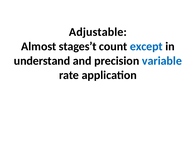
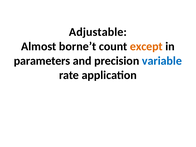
stages’t: stages’t -> borne’t (78, 46)
except colour: blue -> orange (146, 46)
understand: understand -> parameters (42, 61)
